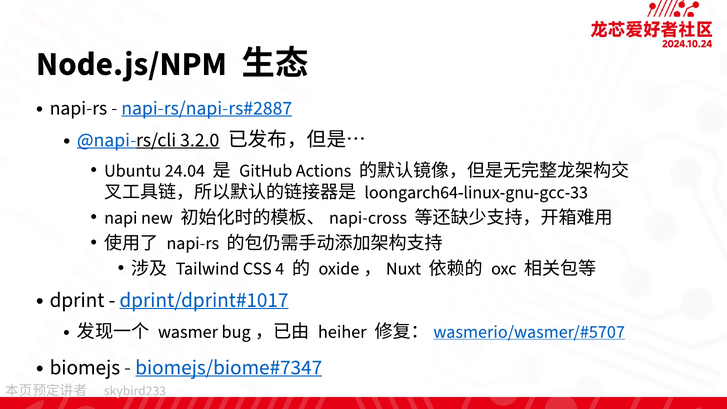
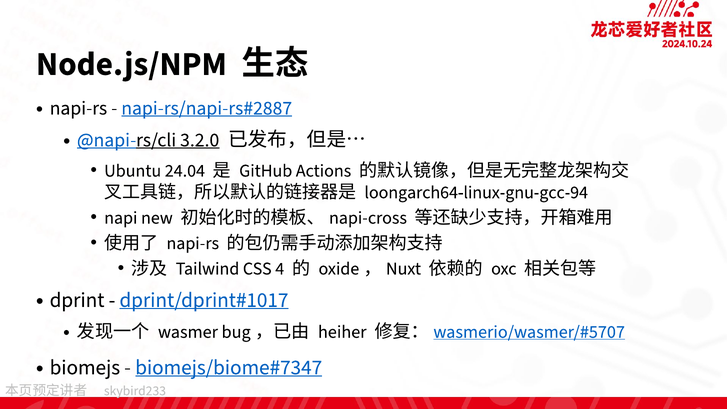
loongarch64-linux-gnu-gcc-33: loongarch64-linux-gnu-gcc-33 -> loongarch64-linux-gnu-gcc-94 (476, 192)
